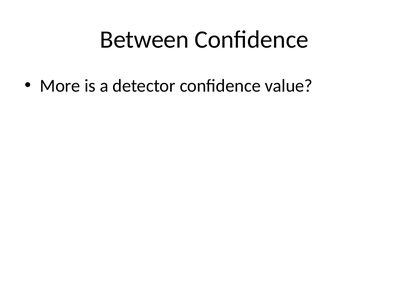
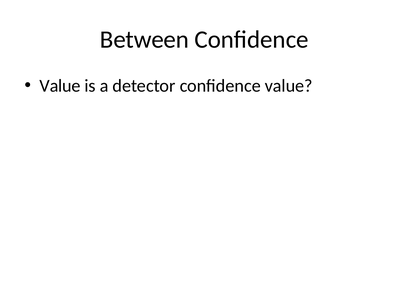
More: More -> Value (60, 86)
